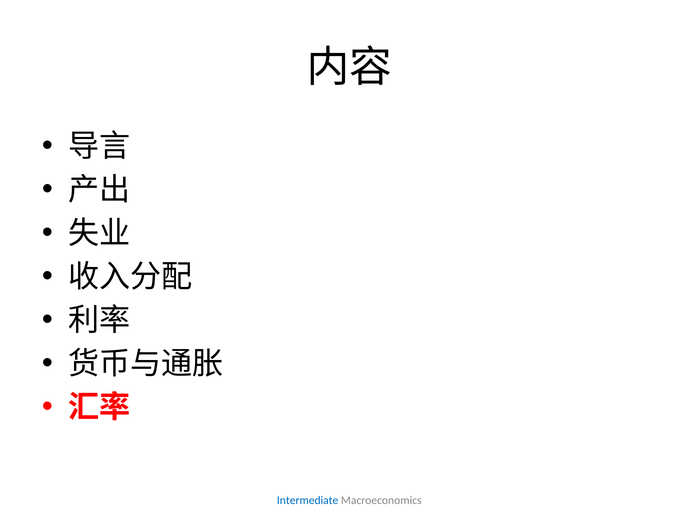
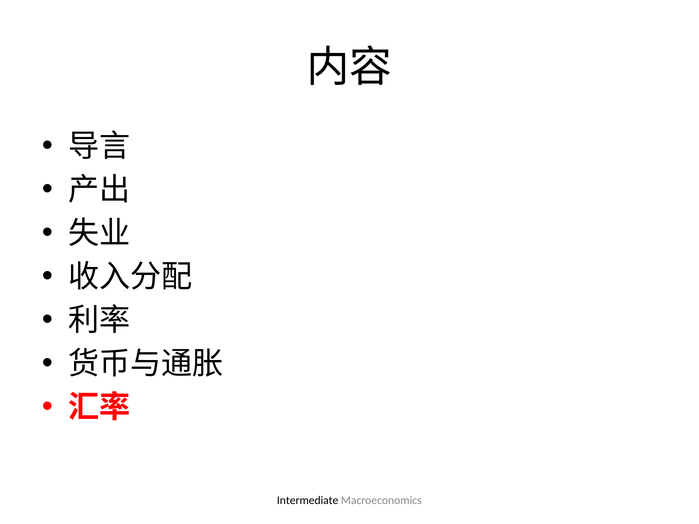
Intermediate colour: blue -> black (308, 501)
